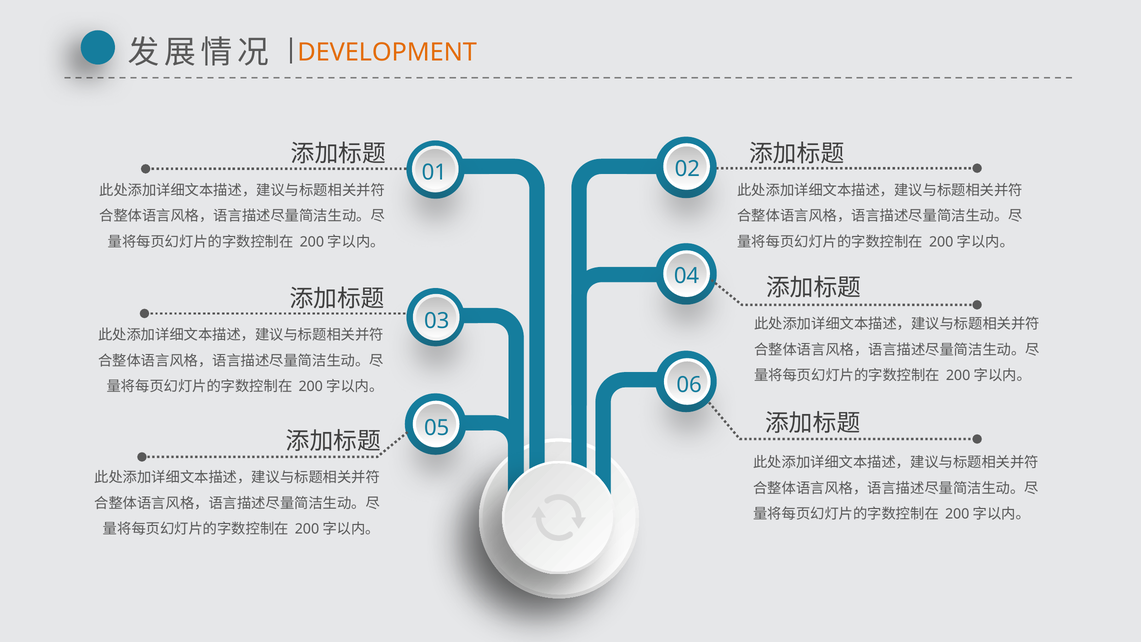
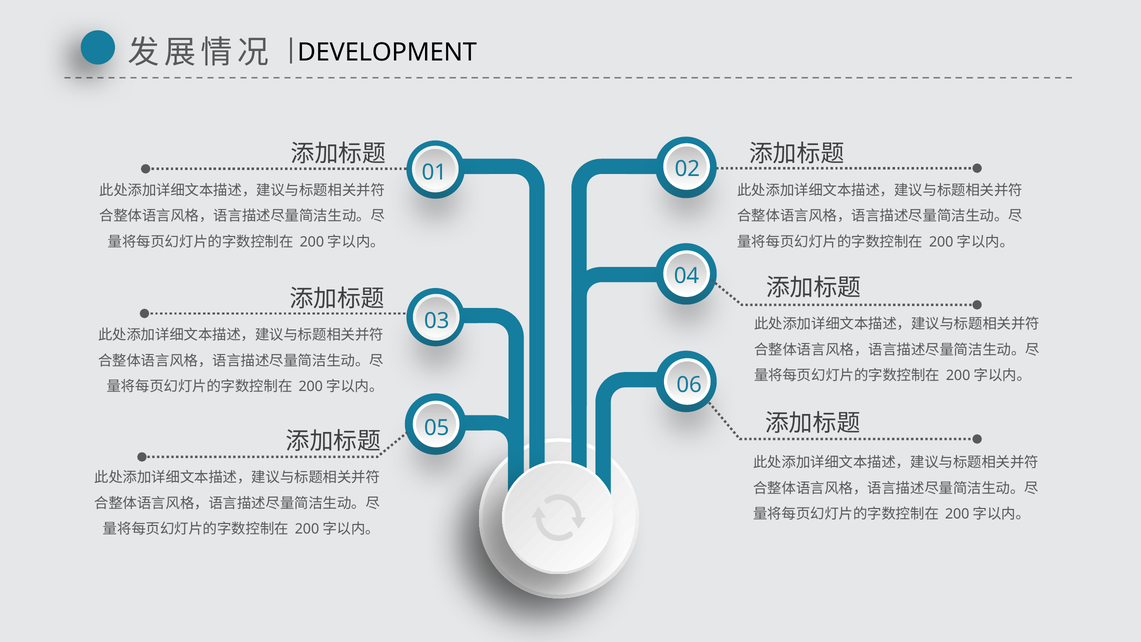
DEVELOPMENT colour: orange -> black (387, 52)
